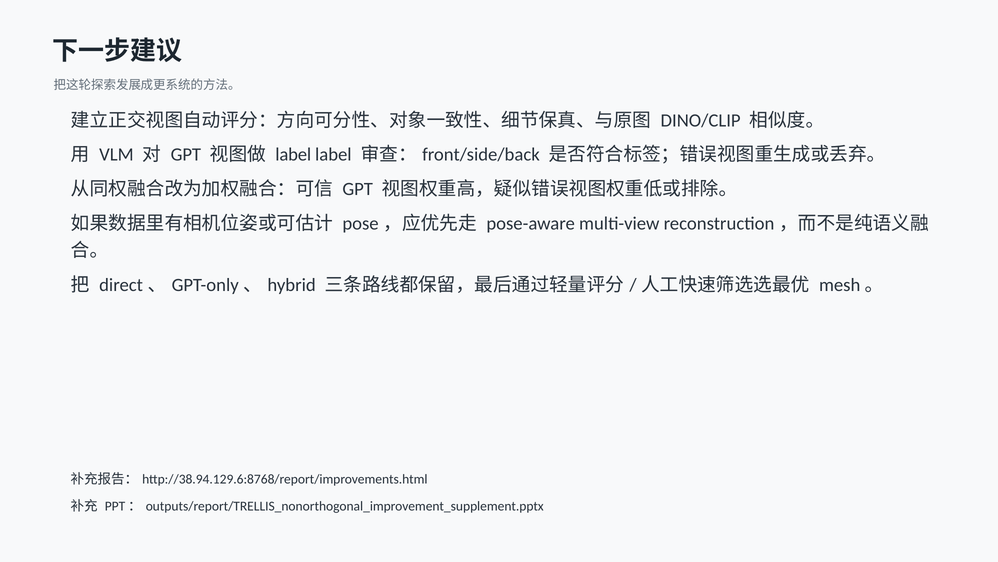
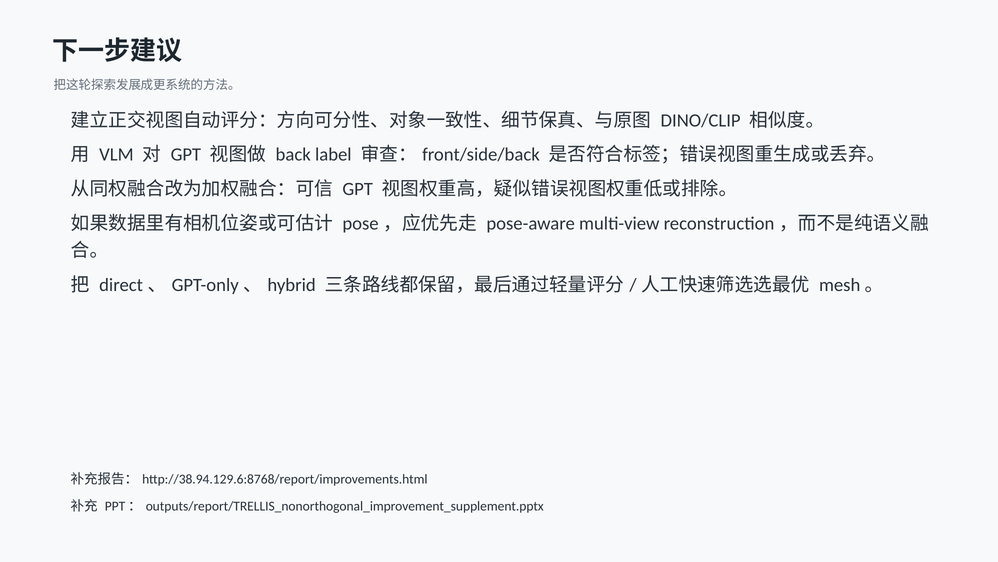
label: label -> back (293, 155)
